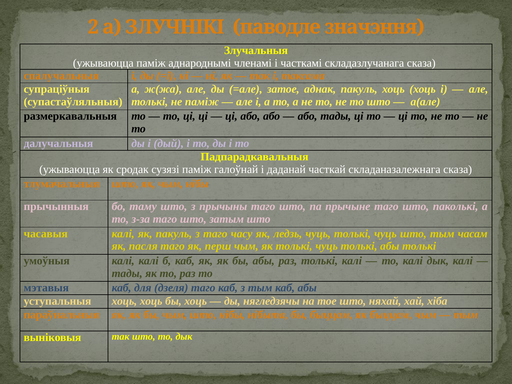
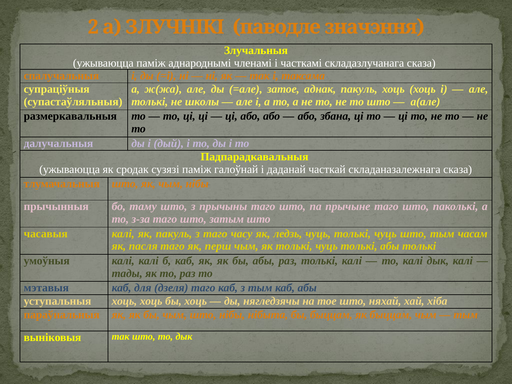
не паміж: паміж -> школы (202, 102)
або тады: тады -> збана (336, 116)
